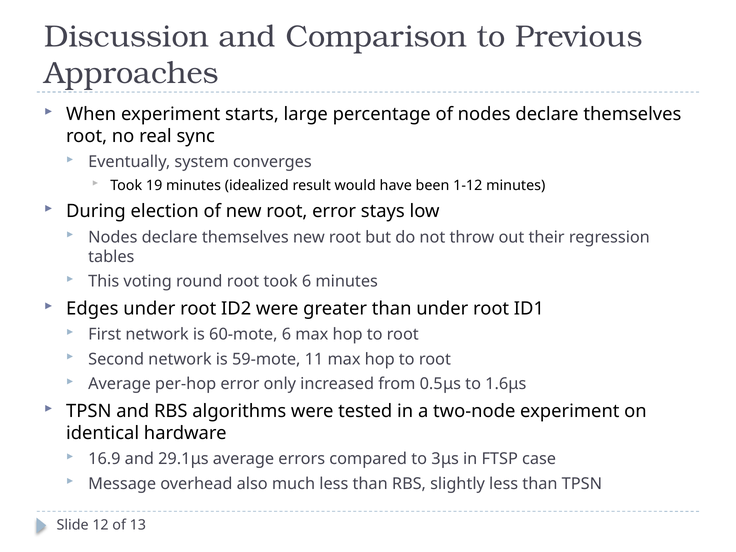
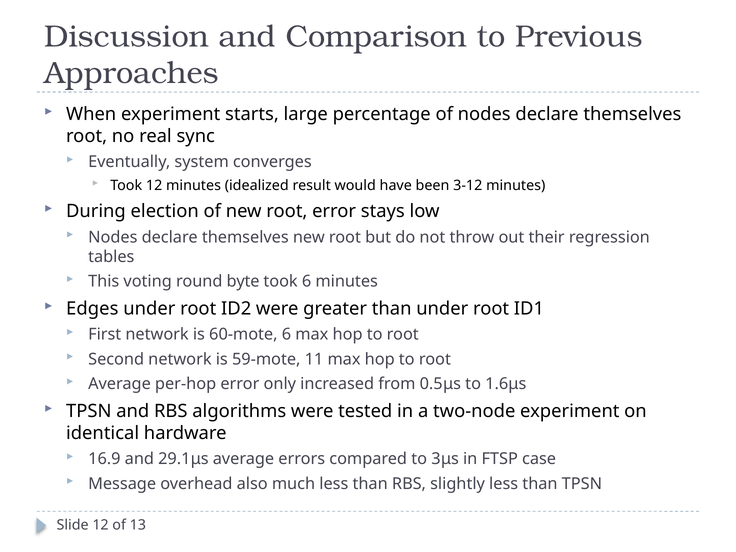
Took 19: 19 -> 12 (154, 185)
1-12: 1-12 -> 3-12 (468, 185)
round root: root -> byte (243, 282)
